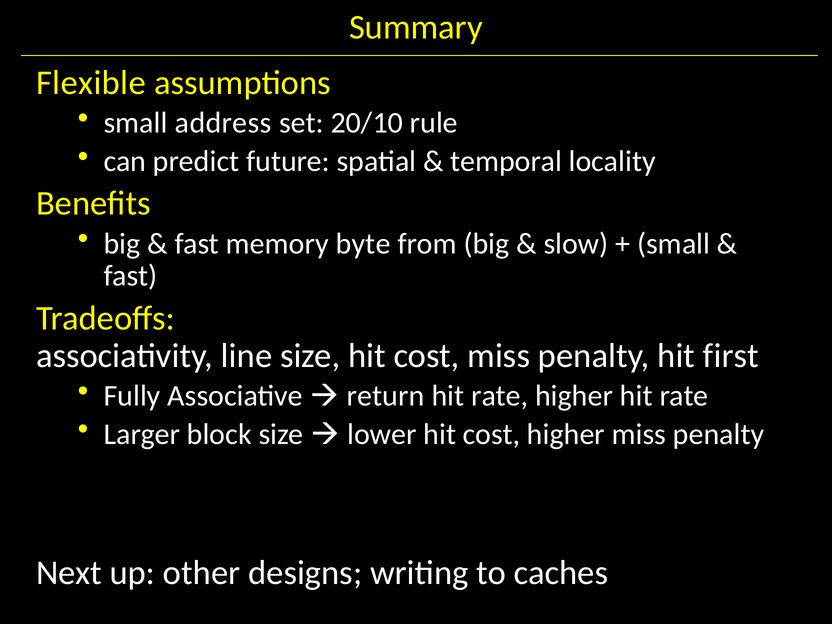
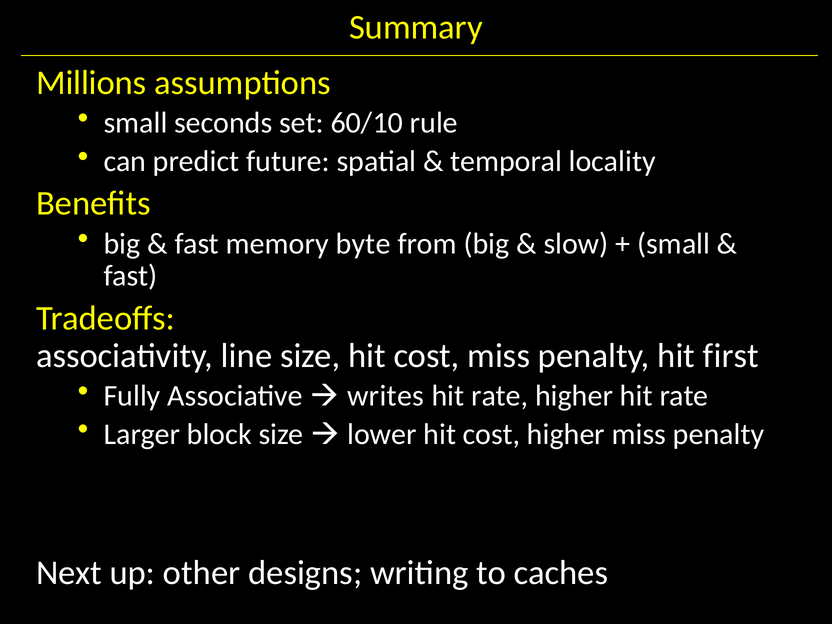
Flexible: Flexible -> Millions (91, 83)
address: address -> seconds (223, 123)
20/10: 20/10 -> 60/10 (367, 123)
return: return -> writes (386, 396)
